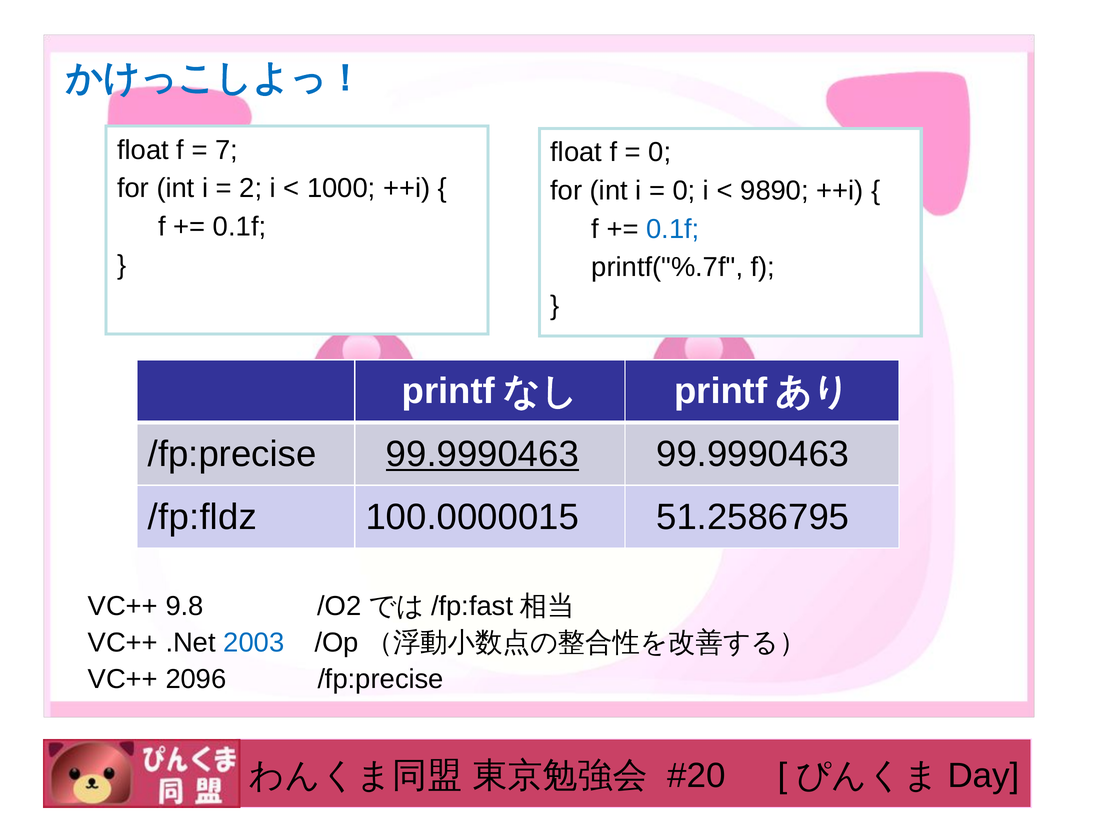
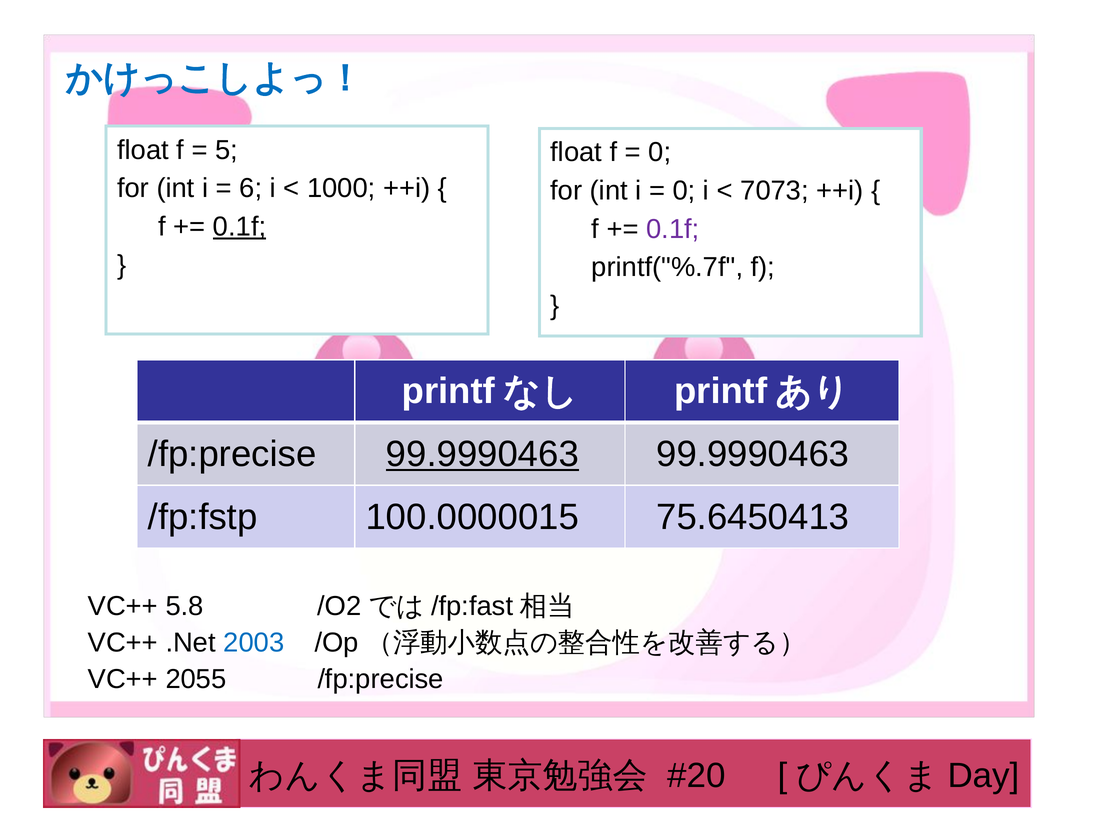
7: 7 -> 5 (226, 150)
2: 2 -> 6 (251, 188)
9890: 9890 -> 7073 (775, 191)
0.1f underline: none -> present (240, 227)
0.1f colour: blue -> purple (673, 229)
/fp:fldz: /fp:fldz -> /fp:fstp (203, 517)
51.2586795: 51.2586795 -> 75.6450413 (753, 517)
9.8: 9.8 -> 5.8 (185, 606)
2096: 2096 -> 2055 (196, 679)
